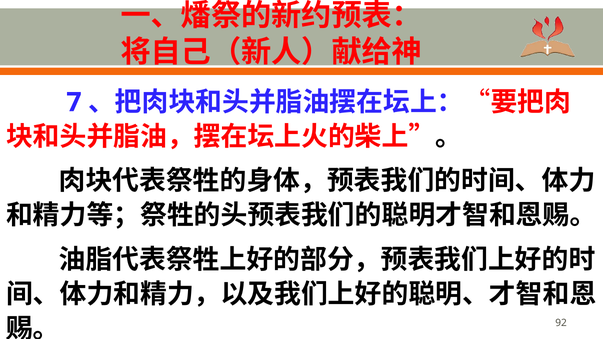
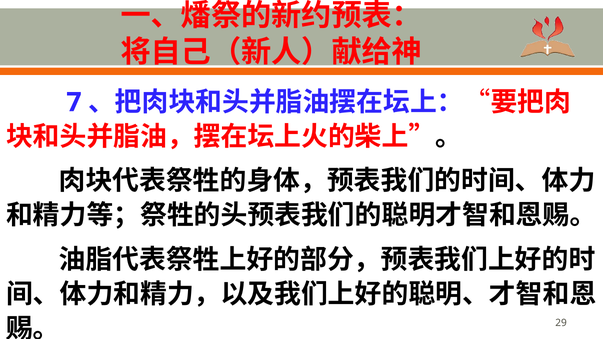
92: 92 -> 29 (561, 323)
